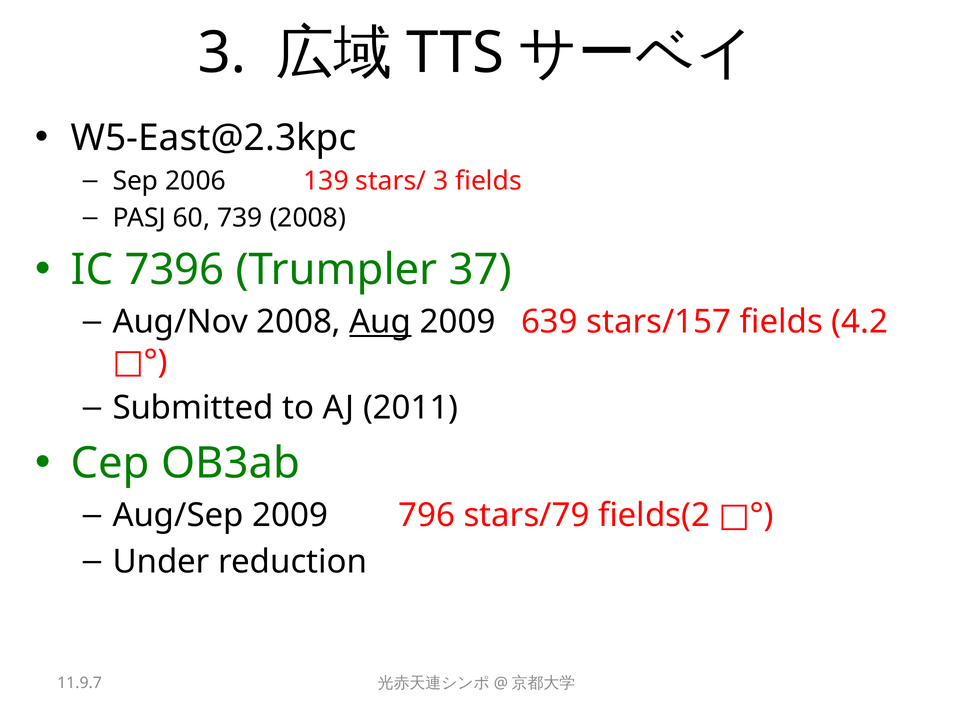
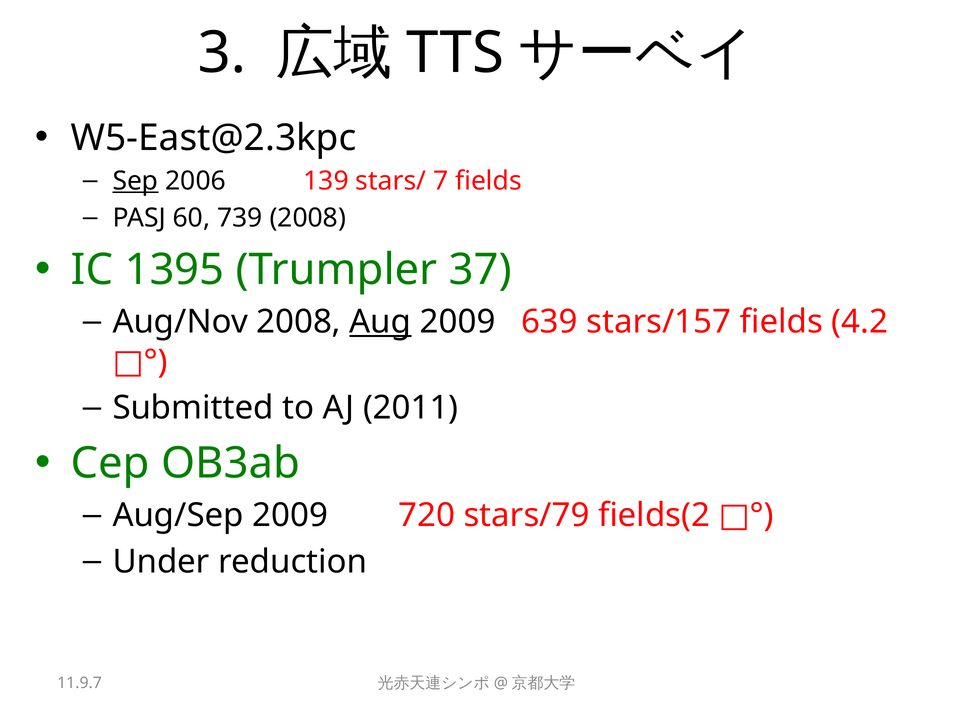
Sep underline: none -> present (135, 181)
stars/ 3: 3 -> 7 (441, 181)
7396: 7396 -> 1395 (174, 270)
796: 796 -> 720 (427, 515)
